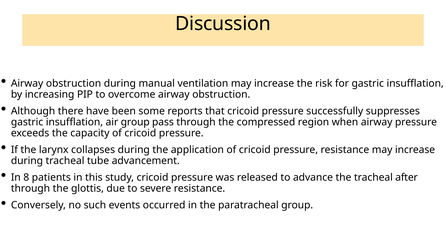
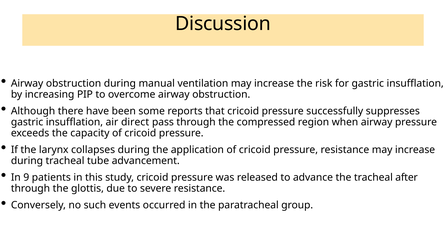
air group: group -> direct (135, 122)
8: 8 -> 9 (26, 177)
